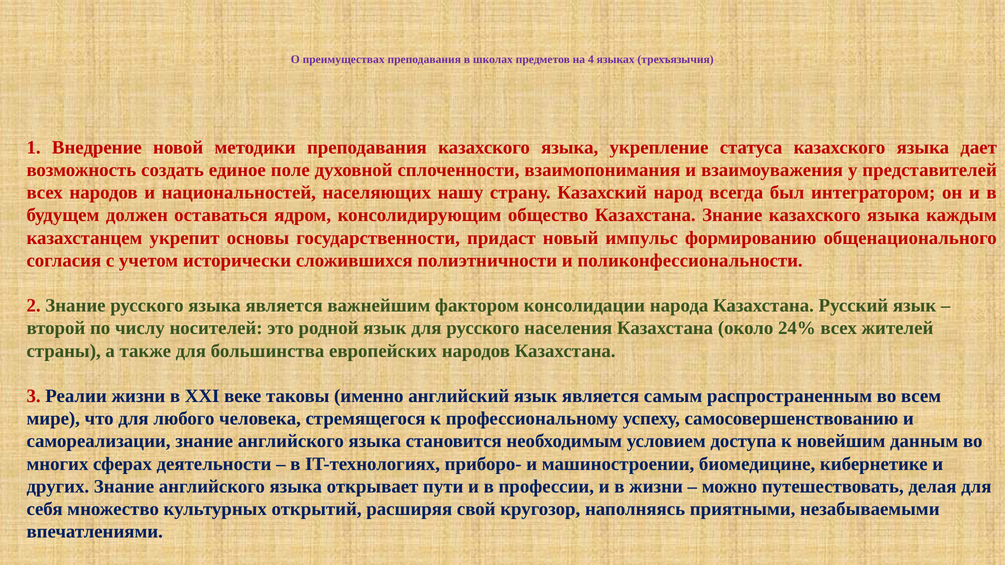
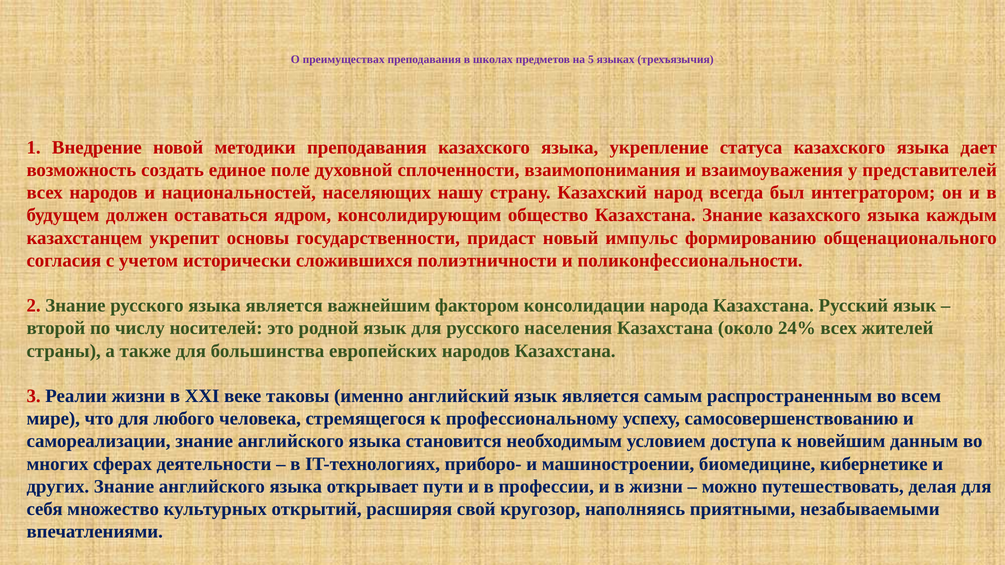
4: 4 -> 5 (591, 60)
